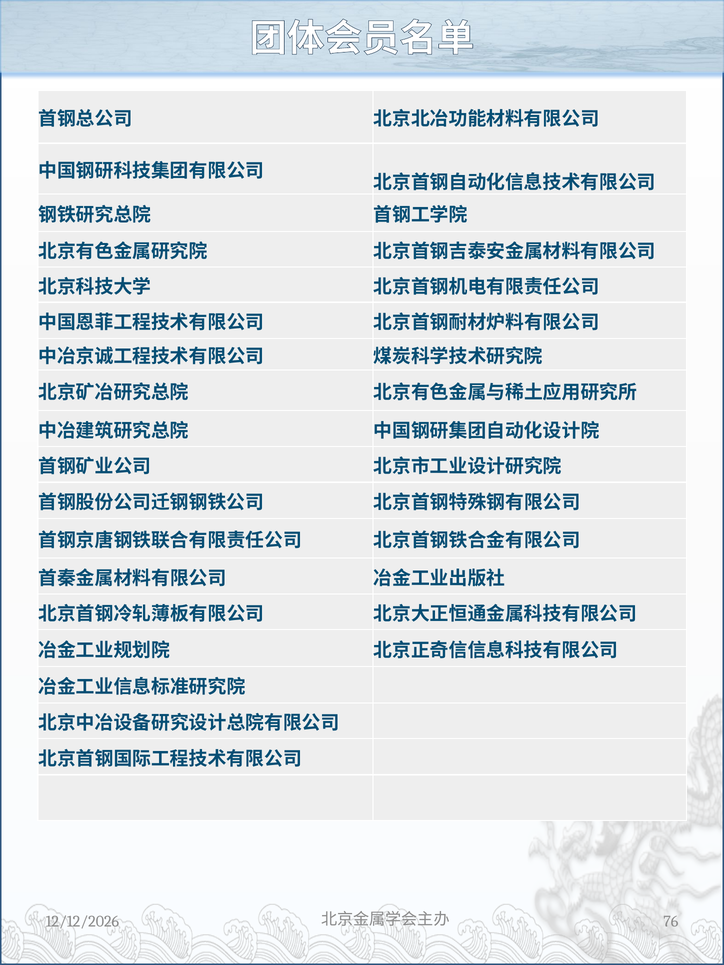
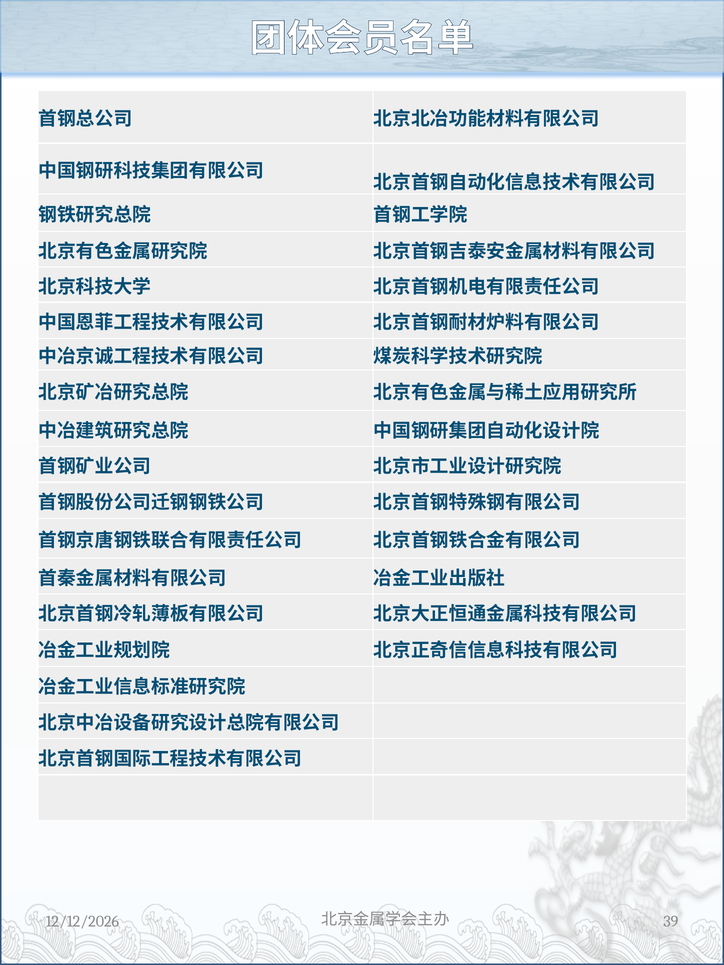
76: 76 -> 39 (671, 922)
